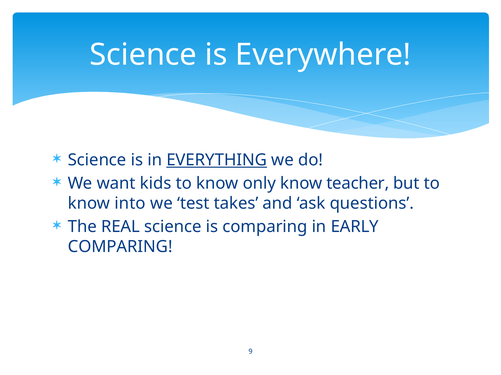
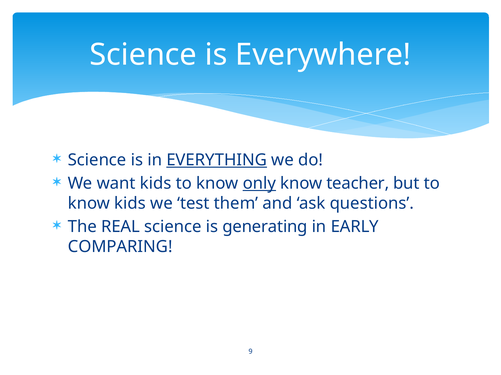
only underline: none -> present (259, 184)
know into: into -> kids (130, 204)
takes: takes -> them (236, 204)
is comparing: comparing -> generating (265, 227)
